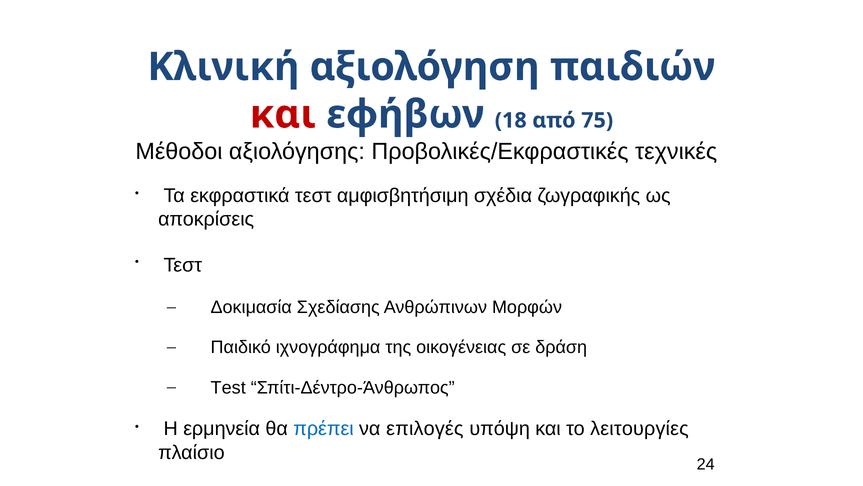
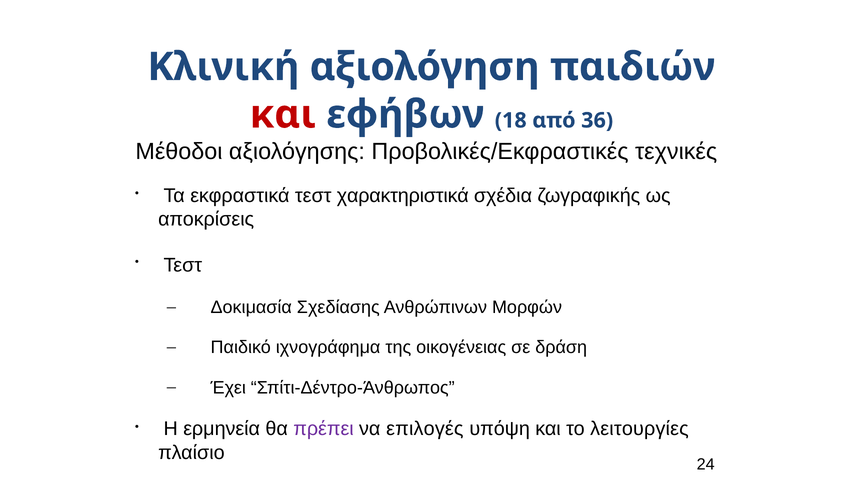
75: 75 -> 36 (597, 120)
αμφισβητήσιμη: αμφισβητήσιμη -> χαρακτηριστικά (403, 195)
Test: Test -> Έχει (228, 387)
πρέπει colour: blue -> purple (323, 428)
